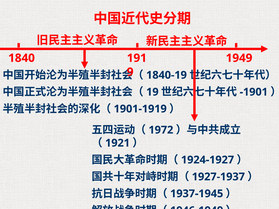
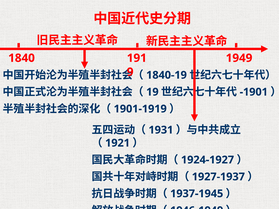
1972: 1972 -> 1931 (161, 130)
